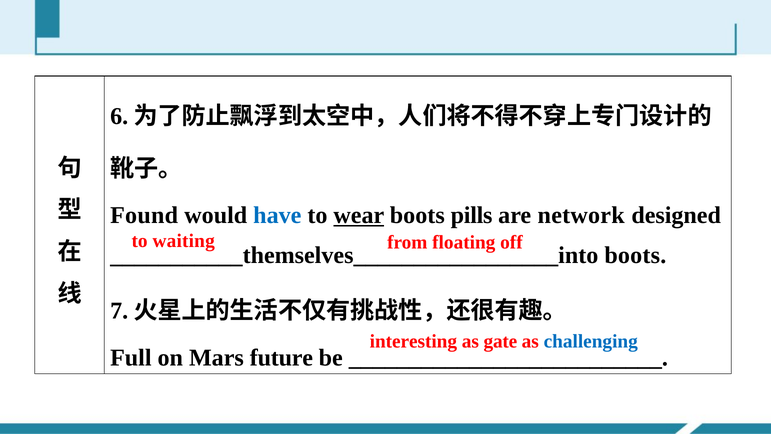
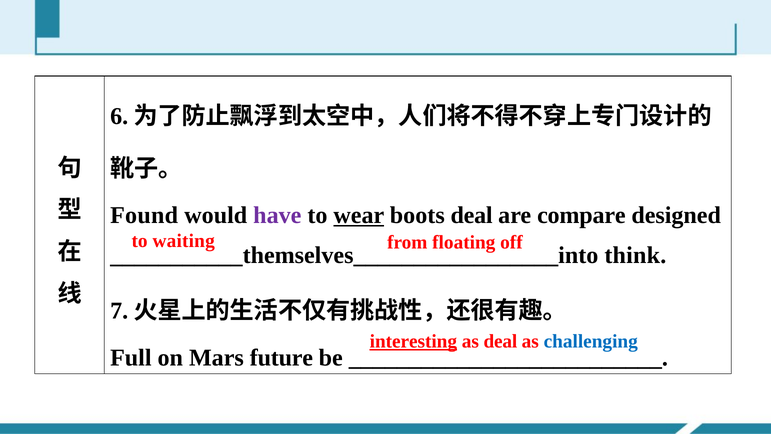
have colour: blue -> purple (277, 215)
boots pills: pills -> deal (472, 215)
network: network -> compare (581, 215)
boots: boots -> think (635, 255)
interesting underline: none -> present (413, 341)
as gate: gate -> deal (500, 341)
